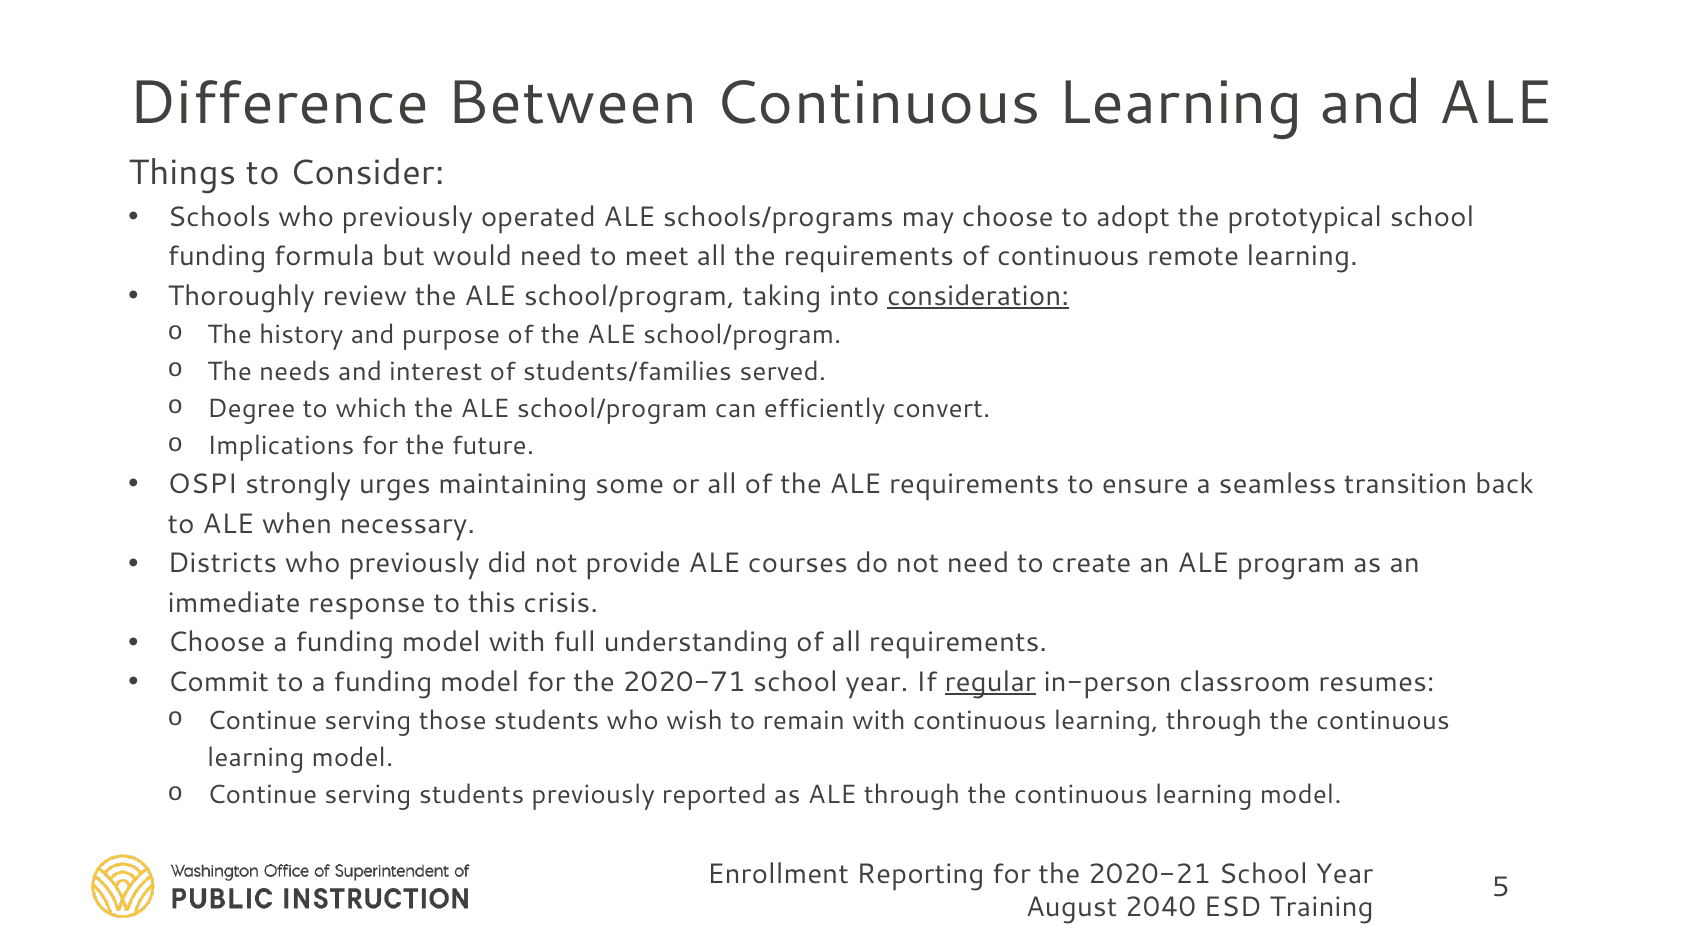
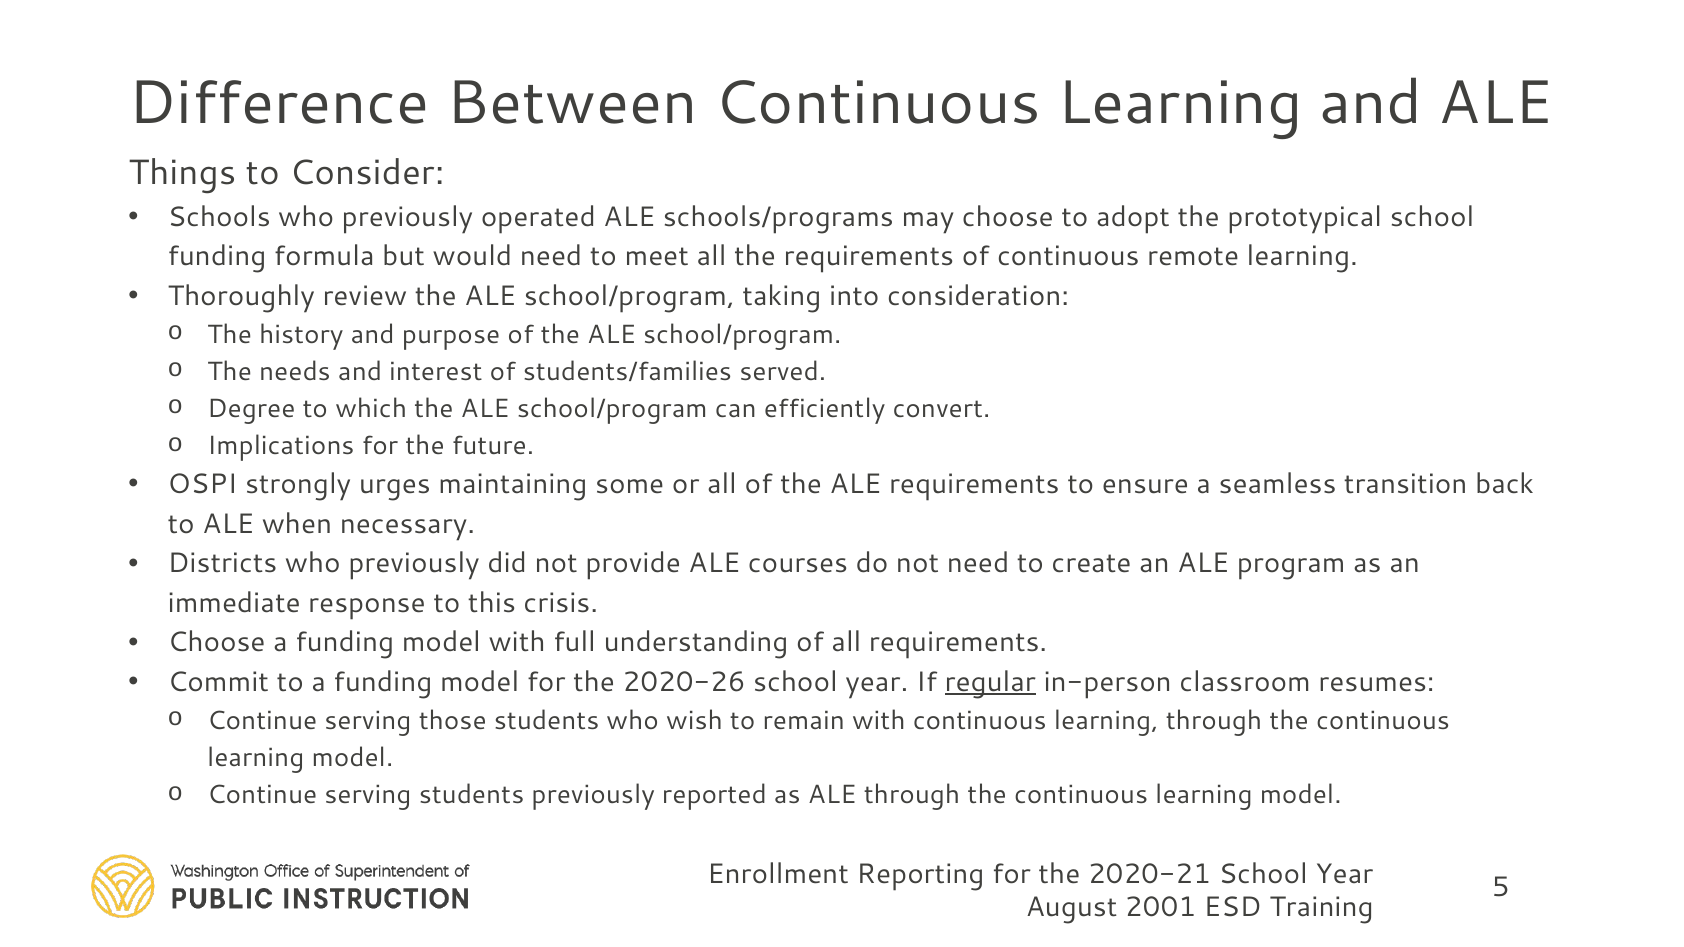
consideration underline: present -> none (978, 296)
2020-71: 2020-71 -> 2020-26 (684, 682)
2040: 2040 -> 2001 (1161, 908)
